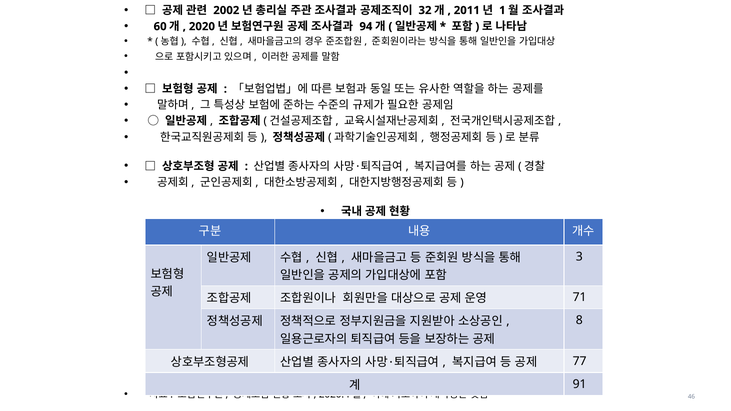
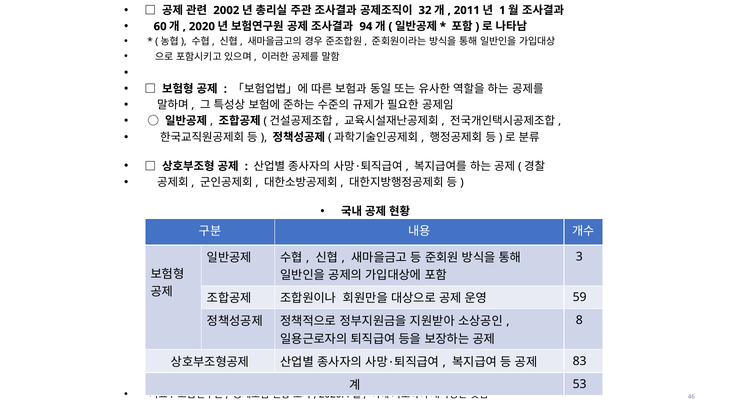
71: 71 -> 59 (580, 297)
77: 77 -> 83 (580, 361)
91: 91 -> 53 (580, 384)
